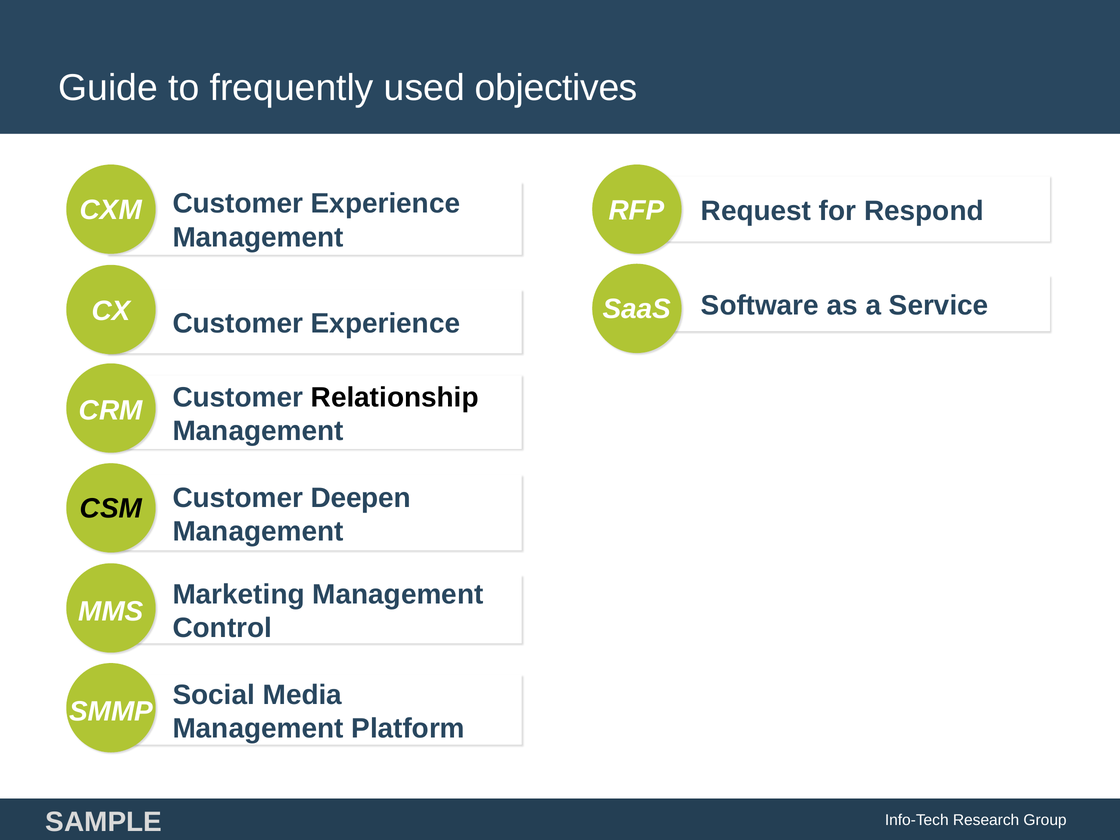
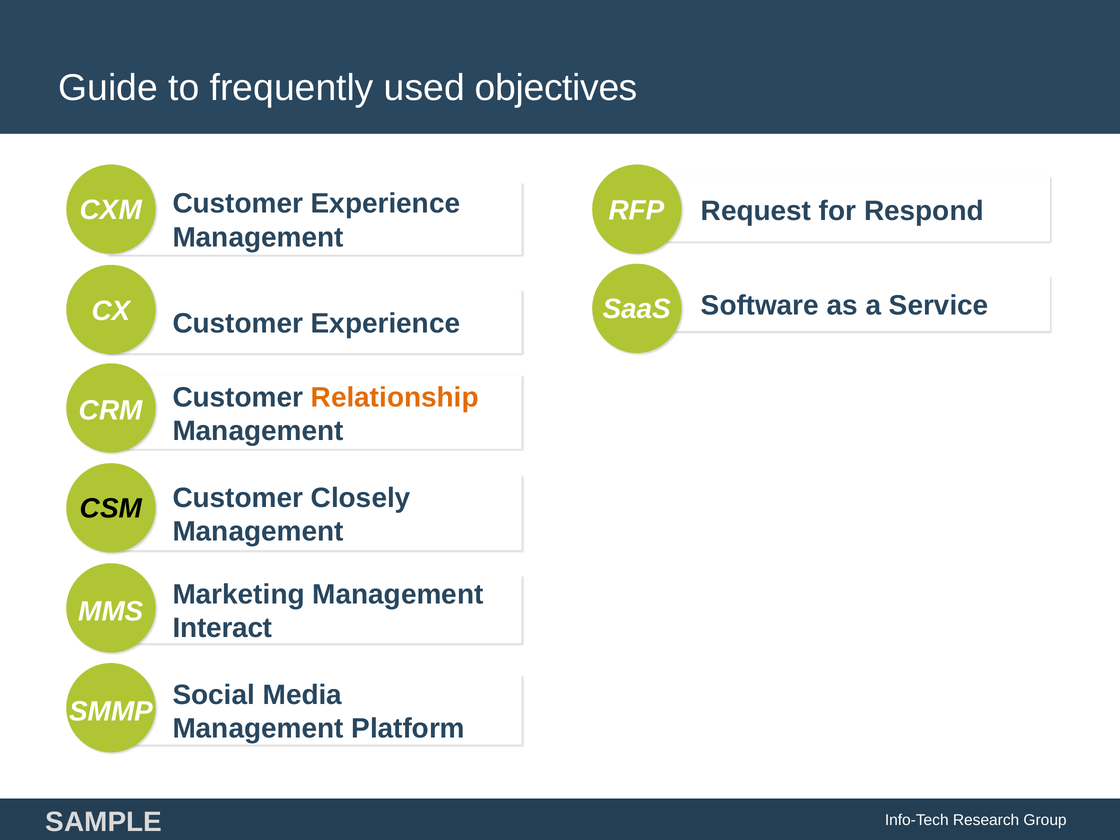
Relationship colour: black -> orange (395, 397)
Deepen: Deepen -> Closely (361, 498)
Control: Control -> Interact (222, 628)
